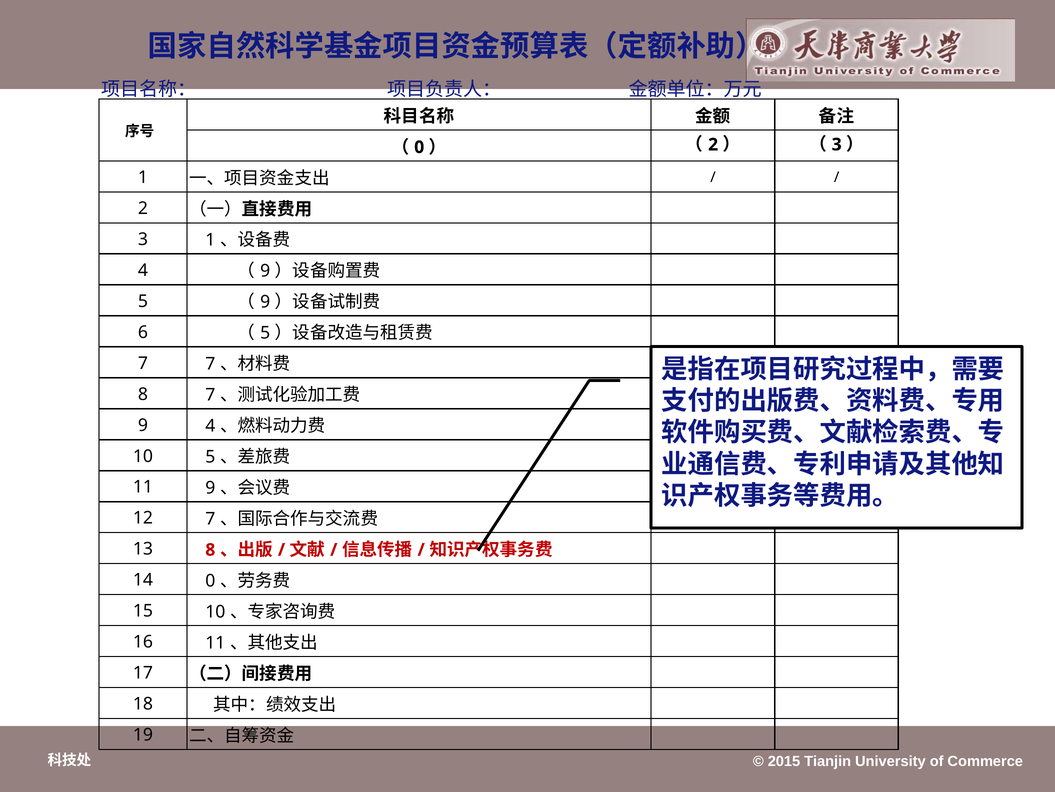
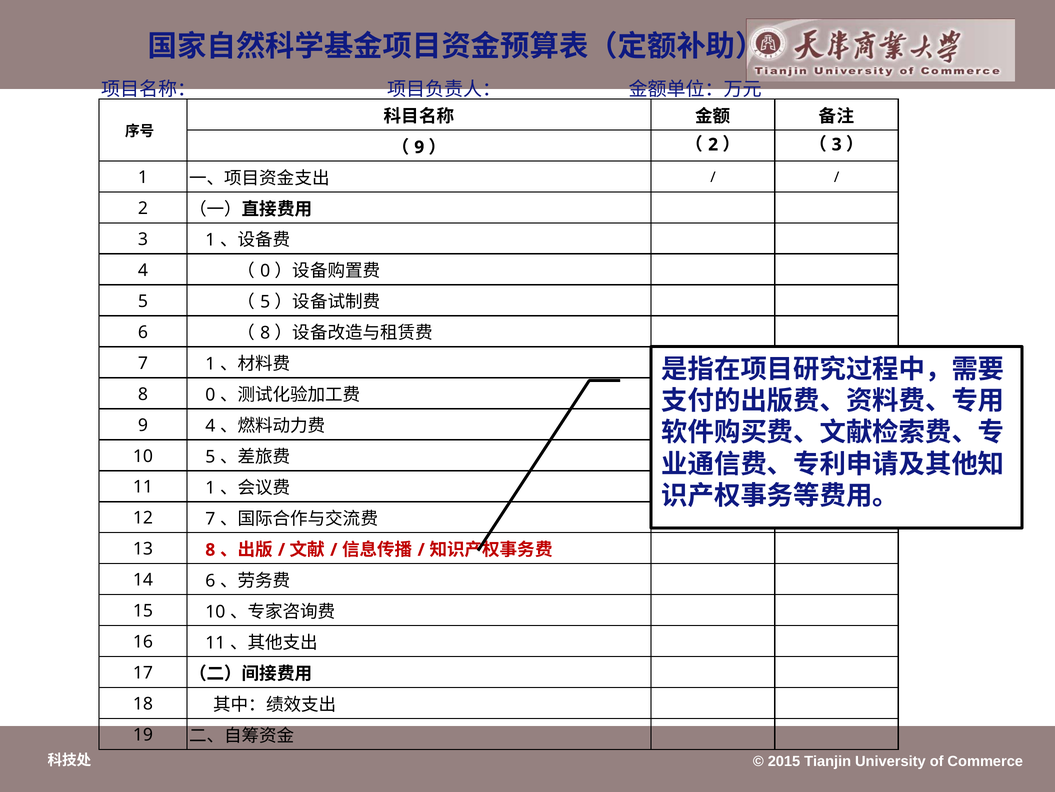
0: 0 -> 9 (419, 147)
9: 9 -> 0 (265, 271)
9: 9 -> 5 (265, 302)
5: 5 -> 8 (265, 333)
7 7: 7 -> 1 (210, 364)
8 7: 7 -> 0 (210, 395)
11 9: 9 -> 1 (210, 488)
14 0: 0 -> 6 (210, 580)
